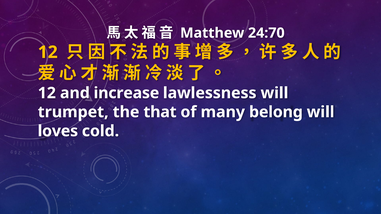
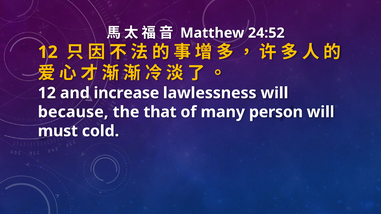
24:70: 24:70 -> 24:52 (266, 33)
trumpet: trumpet -> because (73, 112)
belong: belong -> person (276, 112)
loves: loves -> must (58, 131)
